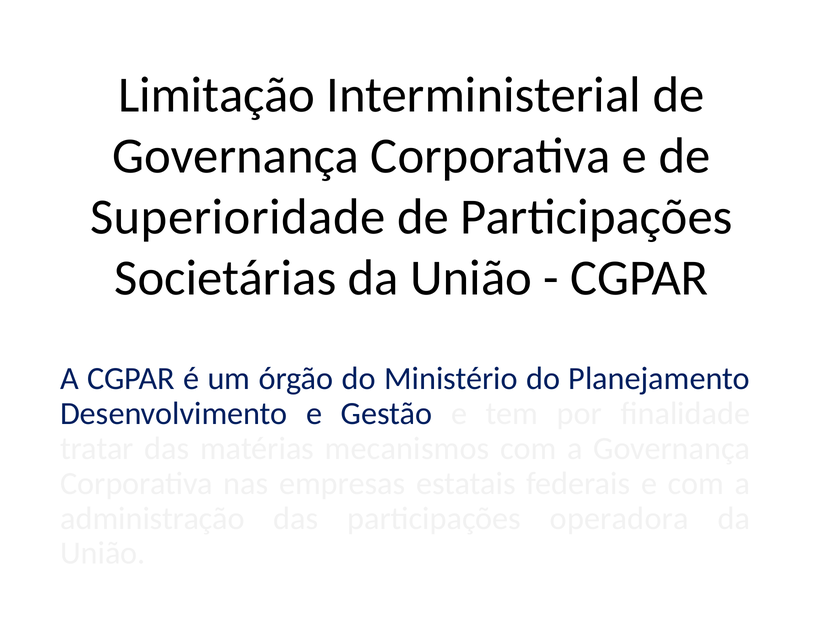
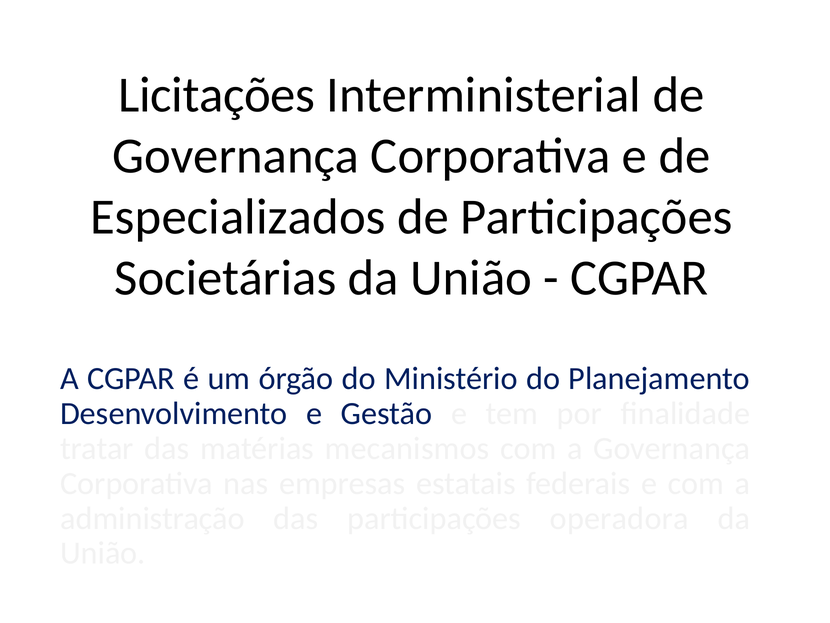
Limitação: Limitação -> Licitações (217, 95)
Superioridade: Superioridade -> Especializados (238, 217)
